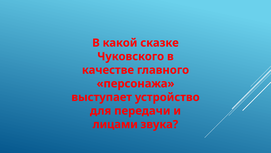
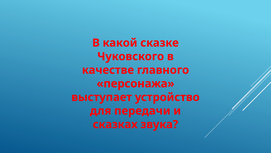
лицами: лицами -> сказках (115, 124)
